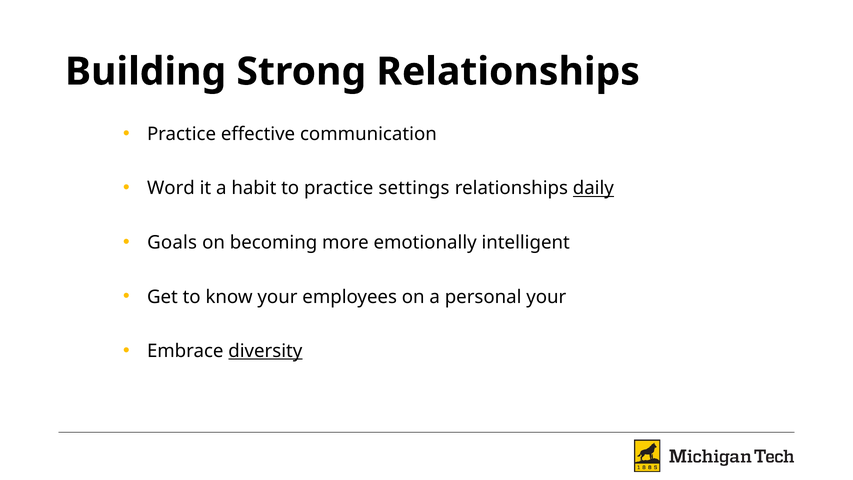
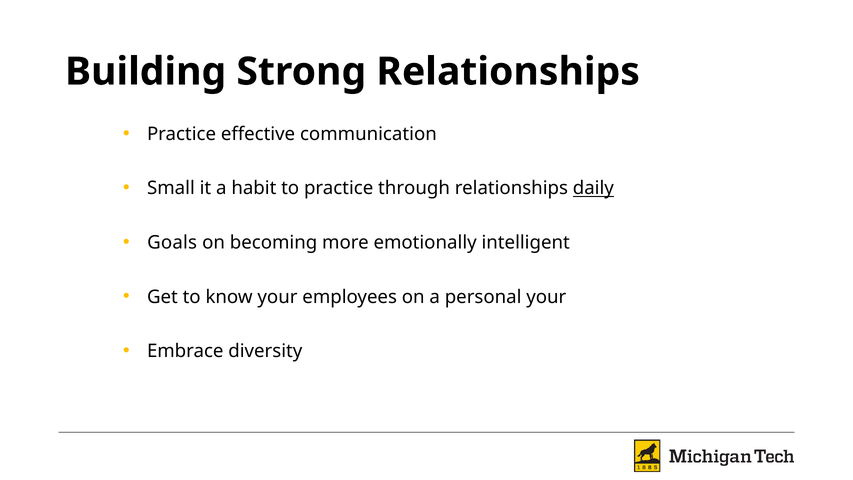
Word: Word -> Small (171, 188)
settings: settings -> through (414, 188)
diversity underline: present -> none (265, 351)
